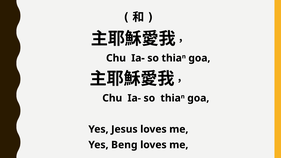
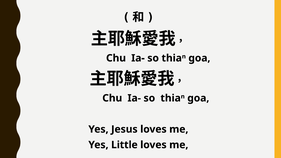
Beng: Beng -> Little (124, 145)
